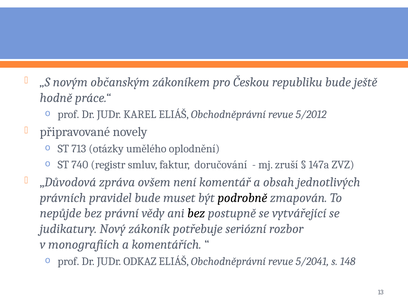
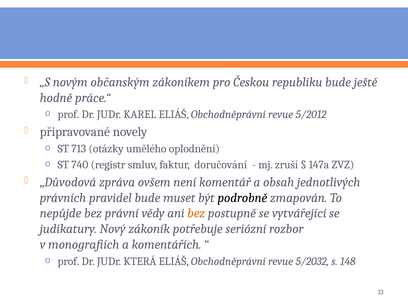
bez colour: black -> orange (196, 213)
ODKAZ: ODKAZ -> KTERÁ (140, 261)
5/2041: 5/2041 -> 5/2032 (312, 261)
